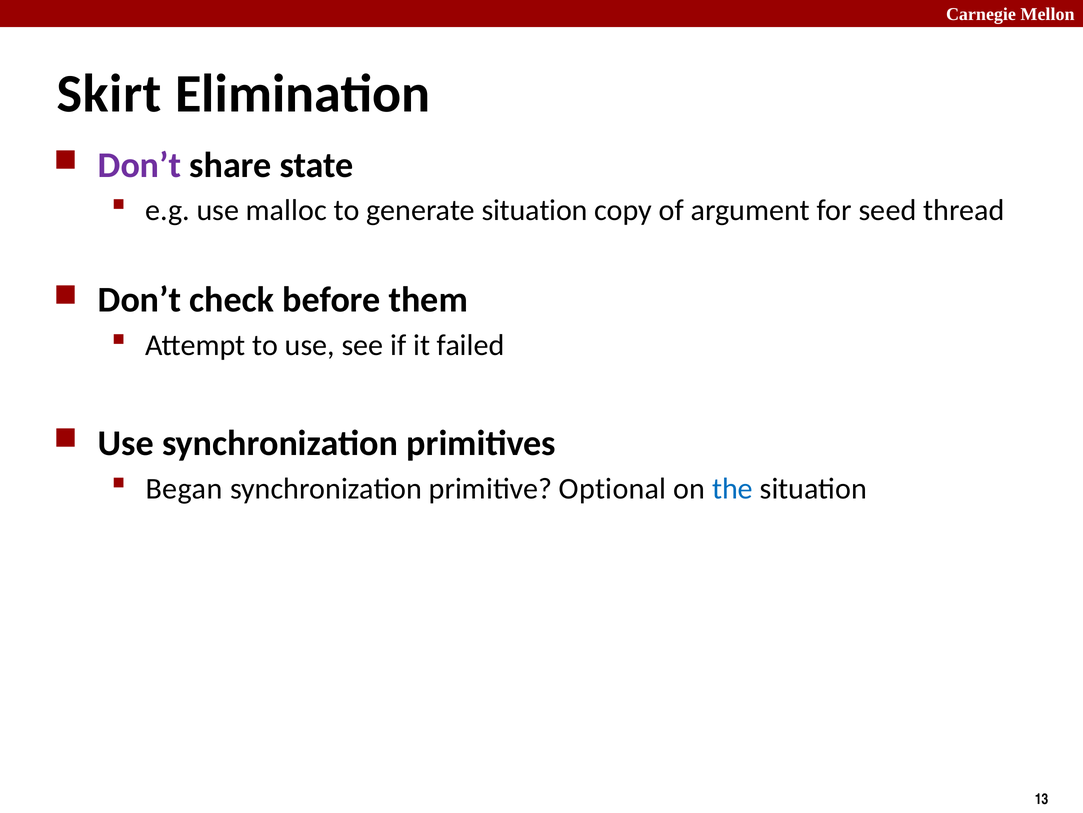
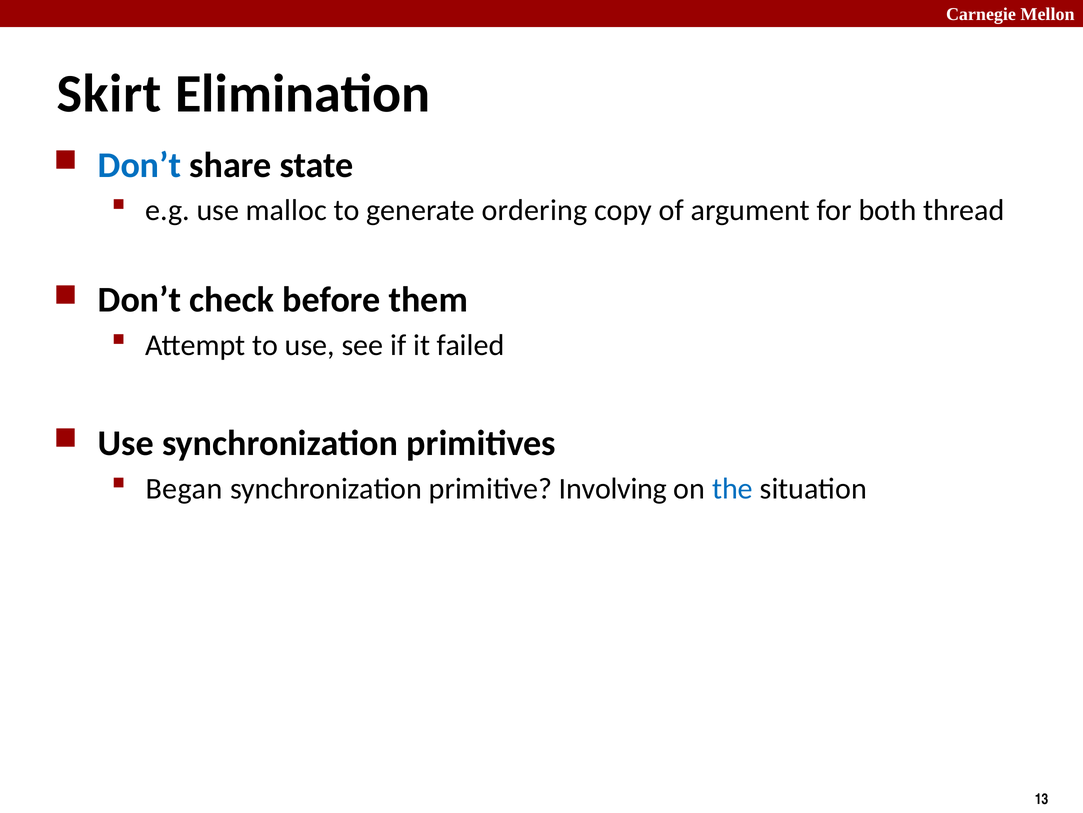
Don’t colour: purple -> blue (139, 165)
generate situation: situation -> ordering (534, 210)
seed: seed -> both (887, 210)
Optional: Optional -> Involving (613, 488)
